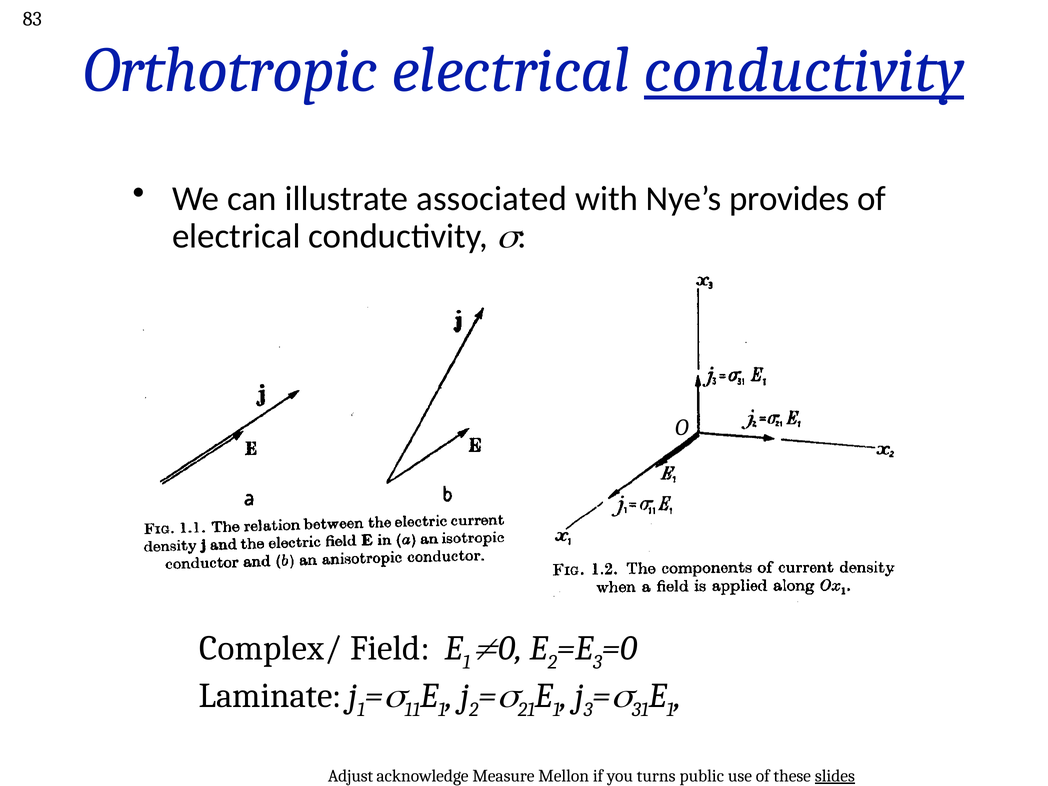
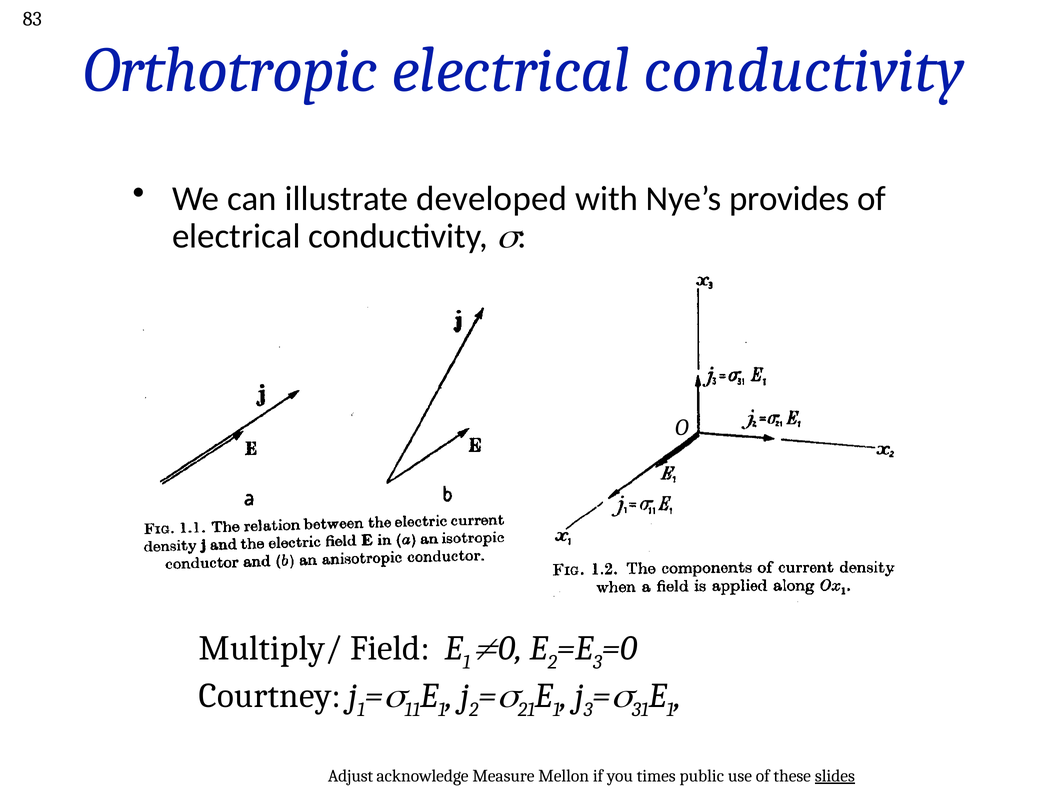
conductivity underline: present -> none (804, 70)
associated: associated -> developed (492, 199)
Complex/: Complex/ -> Multiply/ (271, 648)
Laminate: Laminate -> Courtney (270, 696)
turns: turns -> times (656, 776)
